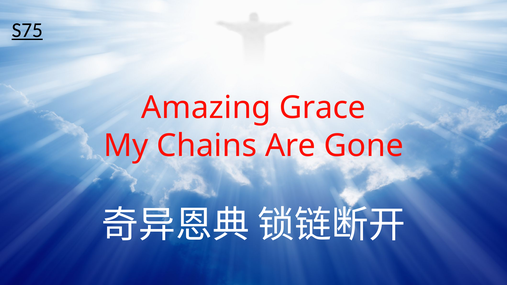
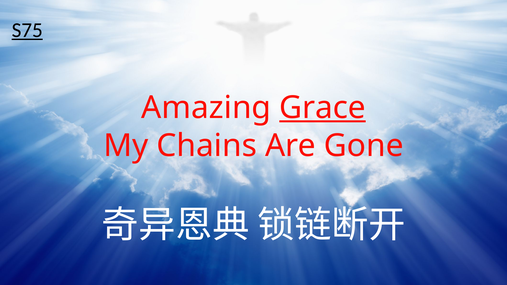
Grace underline: none -> present (323, 108)
